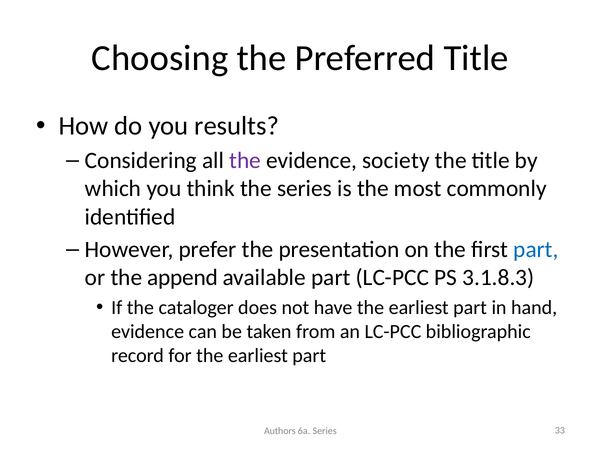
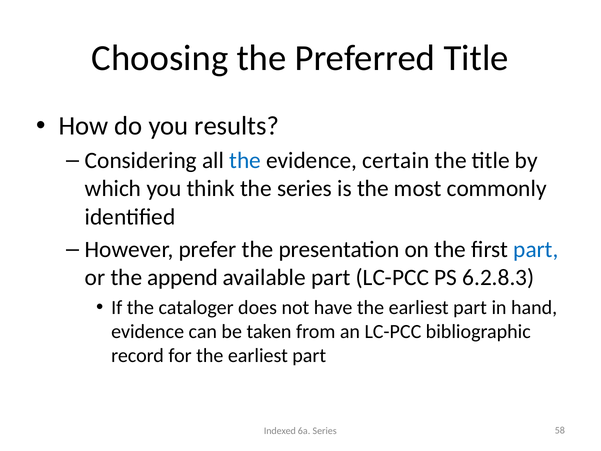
the colour: purple -> blue (245, 161)
society: society -> certain (396, 161)
3.1.8.3: 3.1.8.3 -> 6.2.8.3 (498, 278)
Authors: Authors -> Indexed (280, 430)
33: 33 -> 58 (560, 430)
